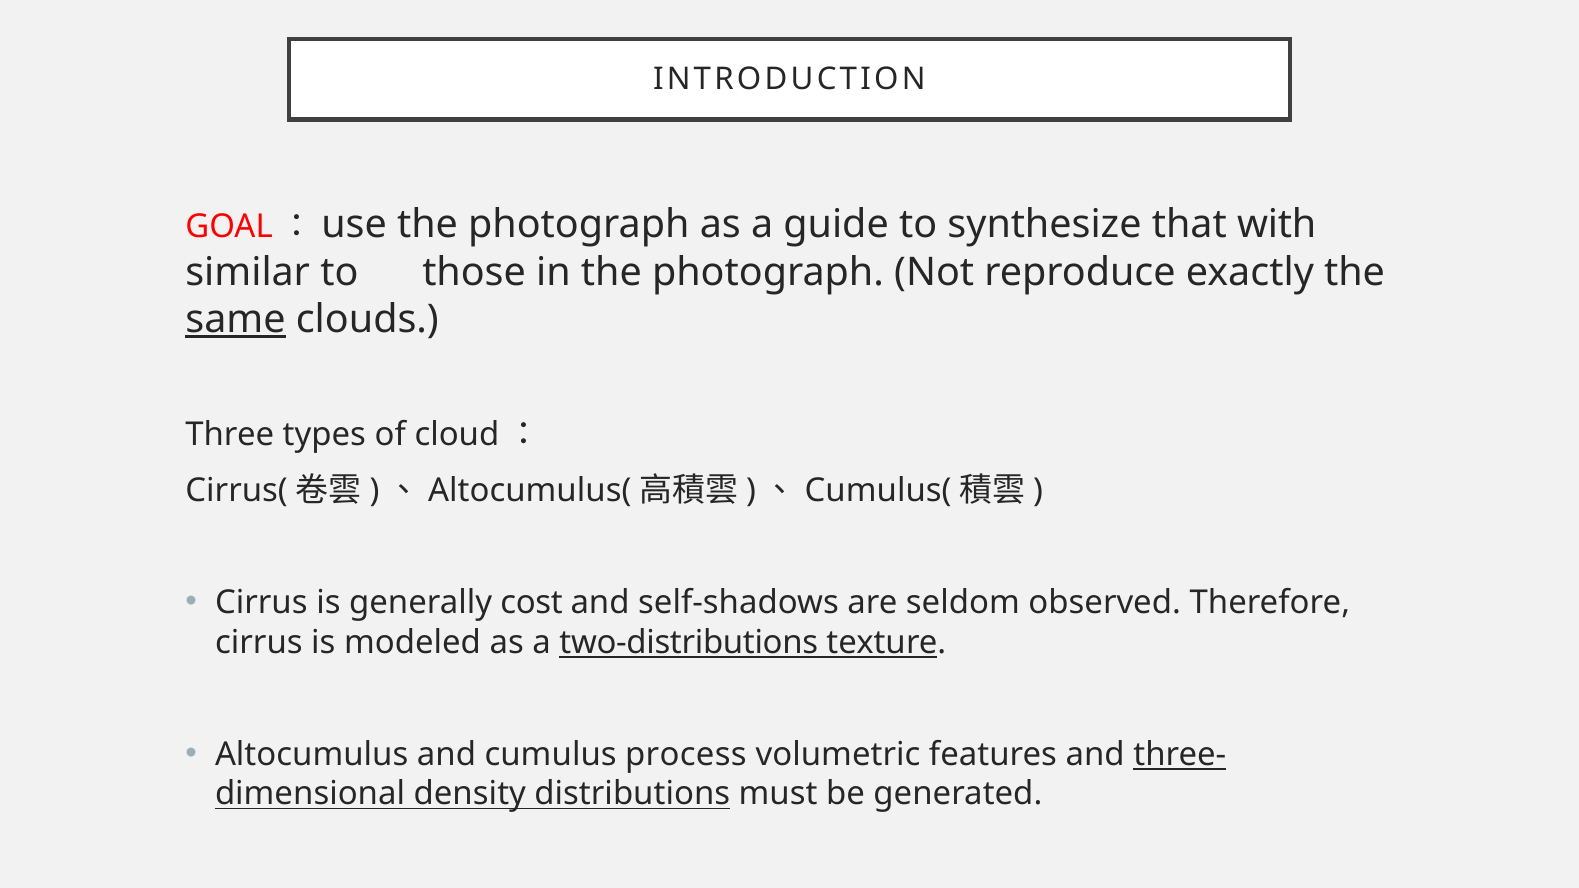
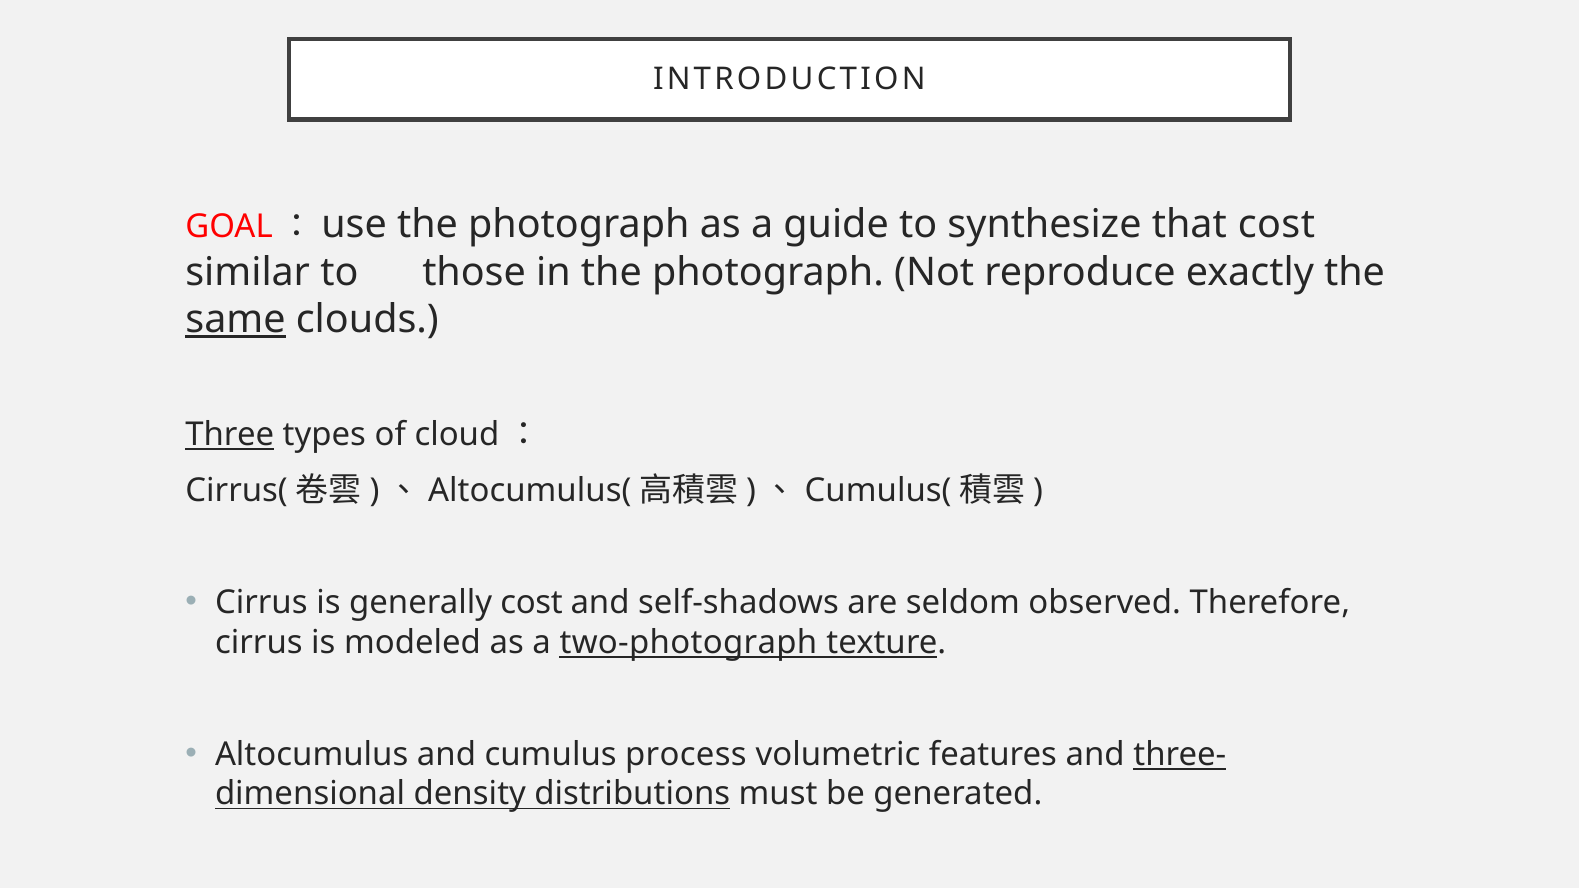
that with: with -> cost (1276, 225)
Three underline: none -> present (230, 435)
two-distributions: two-distributions -> two-photograph (688, 642)
